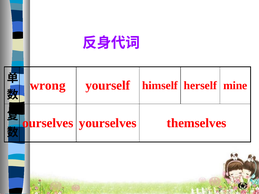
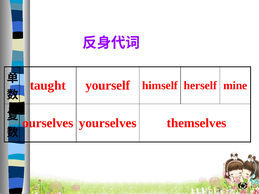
wrong: wrong -> taught (48, 86)
